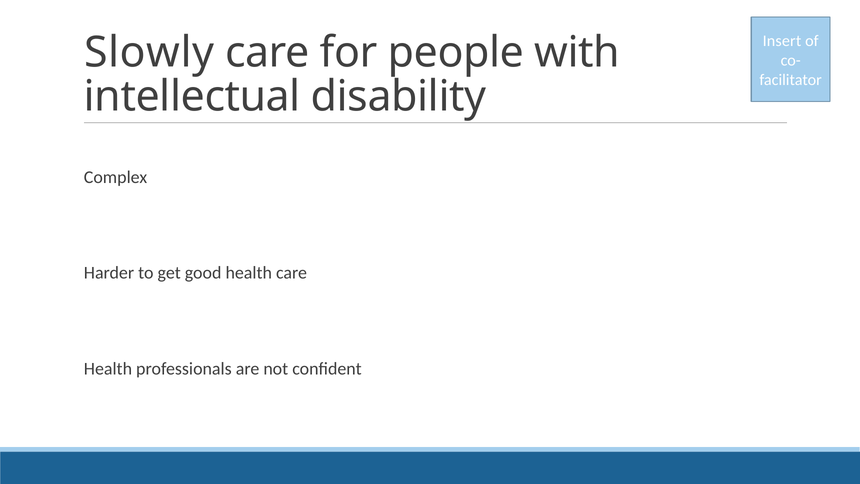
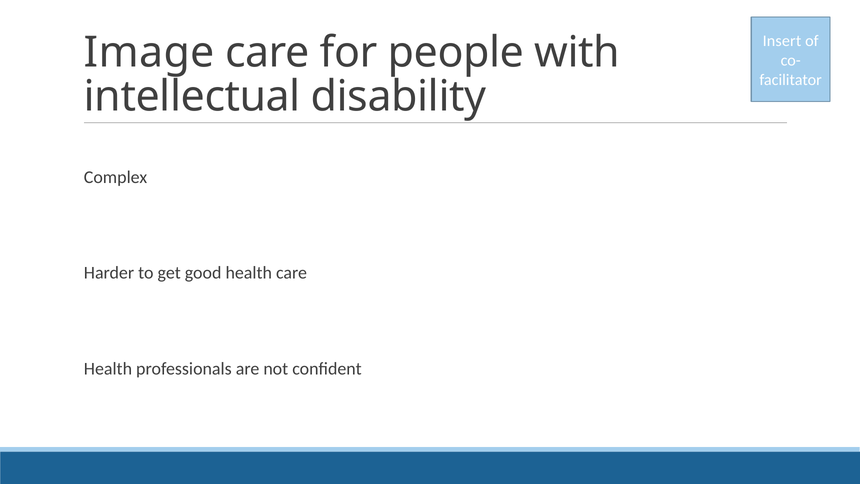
Slowly: Slowly -> Image (149, 52)
